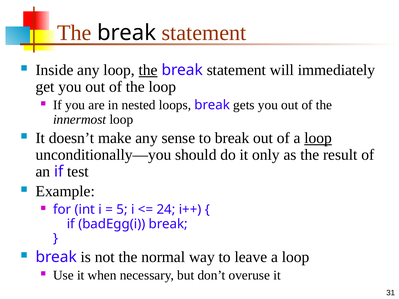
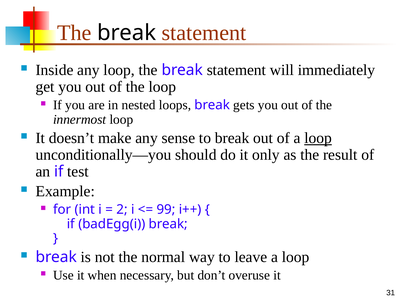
the underline: present -> none (148, 70)
5: 5 -> 2 (122, 210)
24: 24 -> 99 (166, 210)
